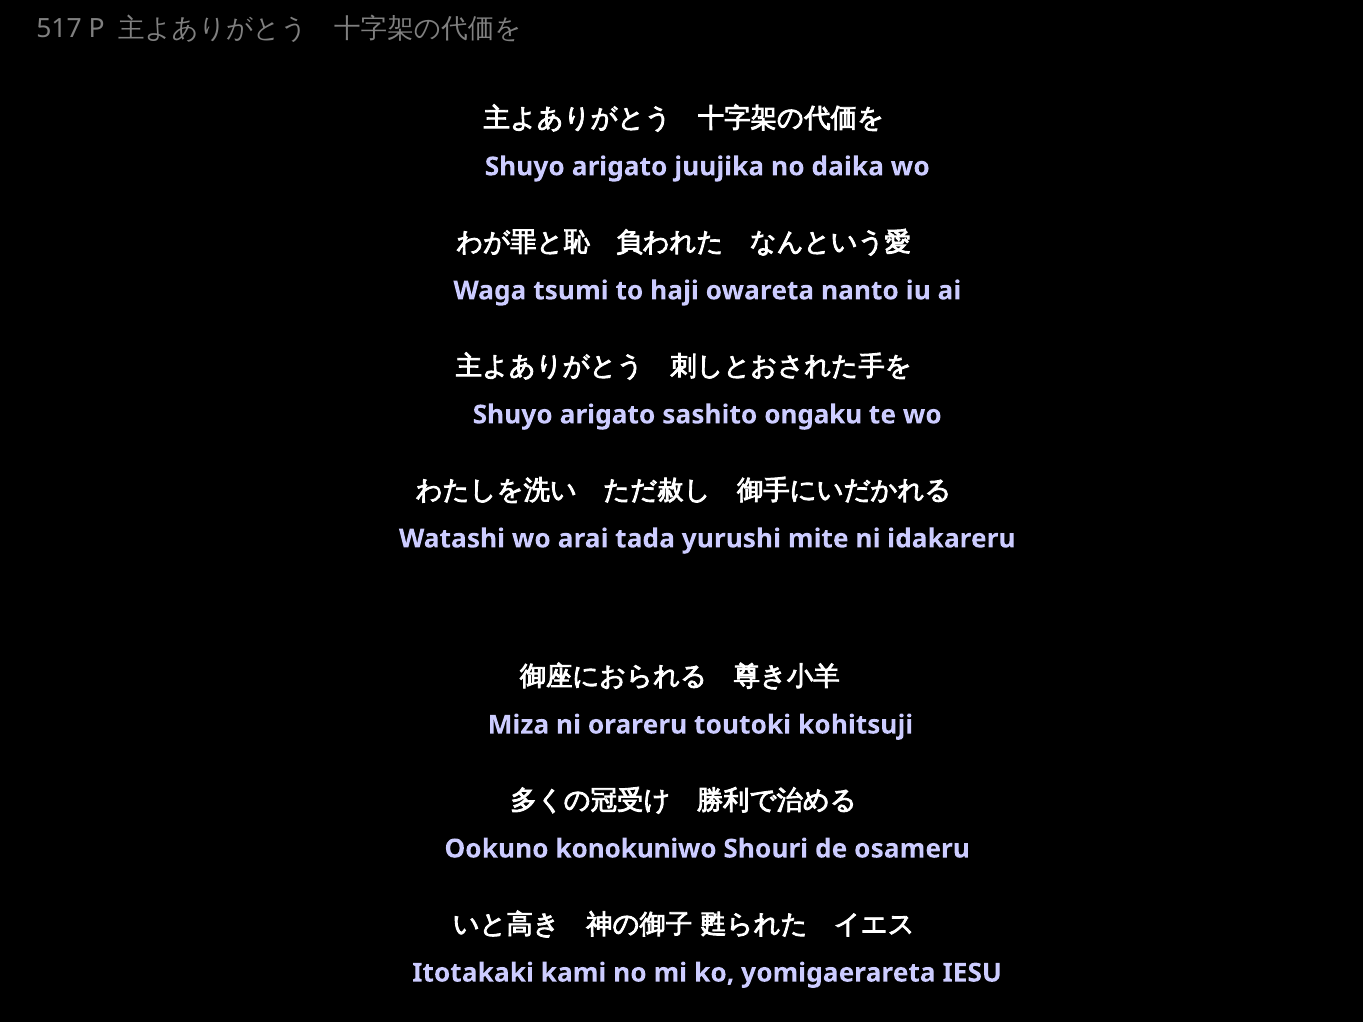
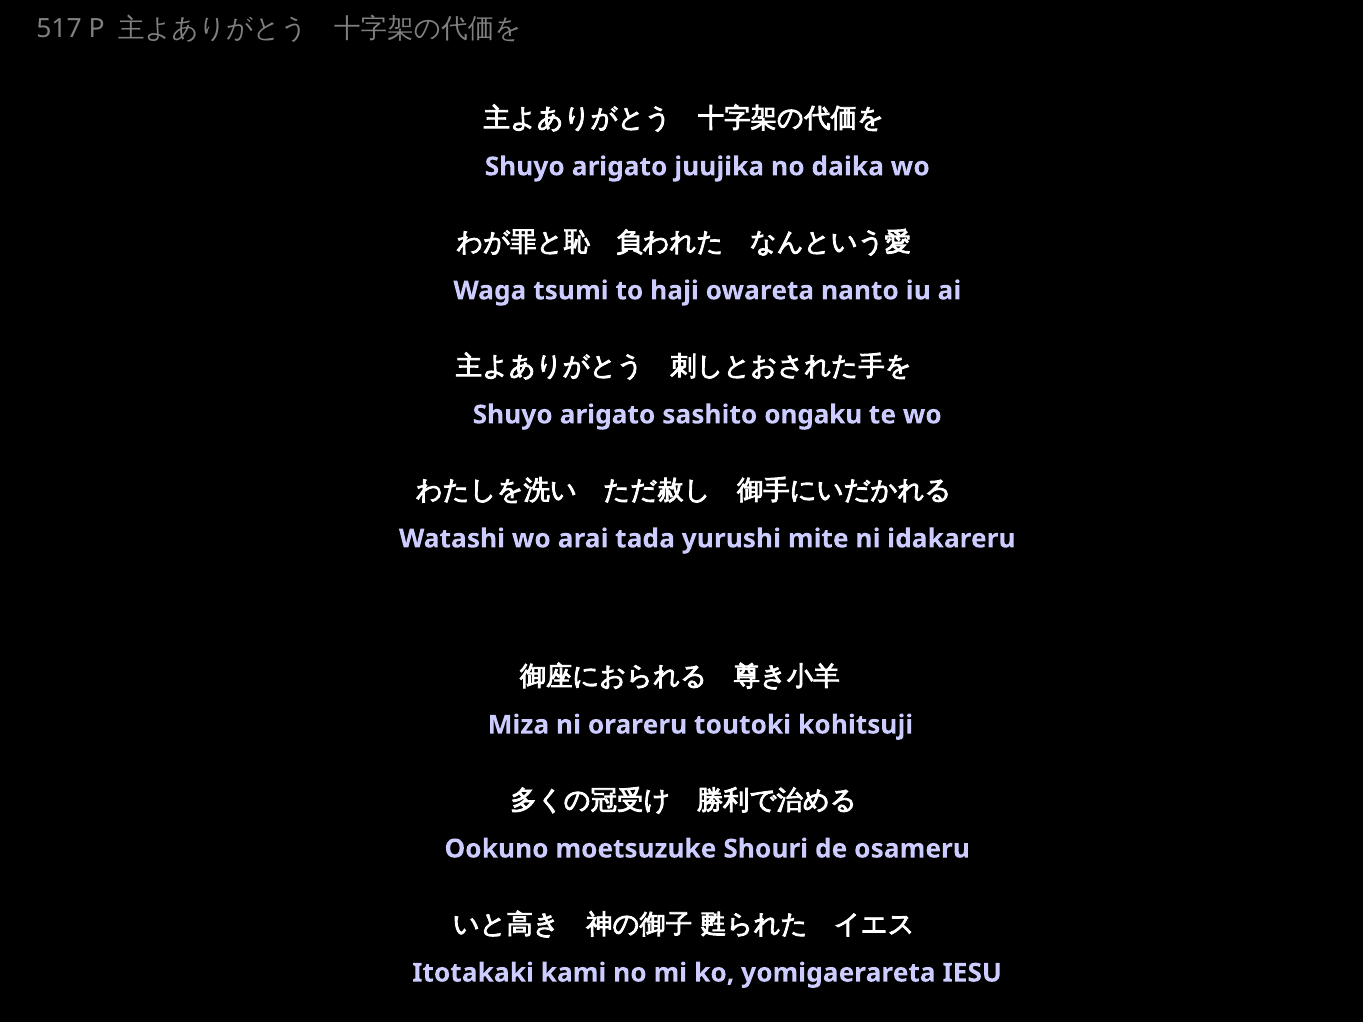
konokuniwo: konokuniwo -> moetsuzuke (636, 849)
